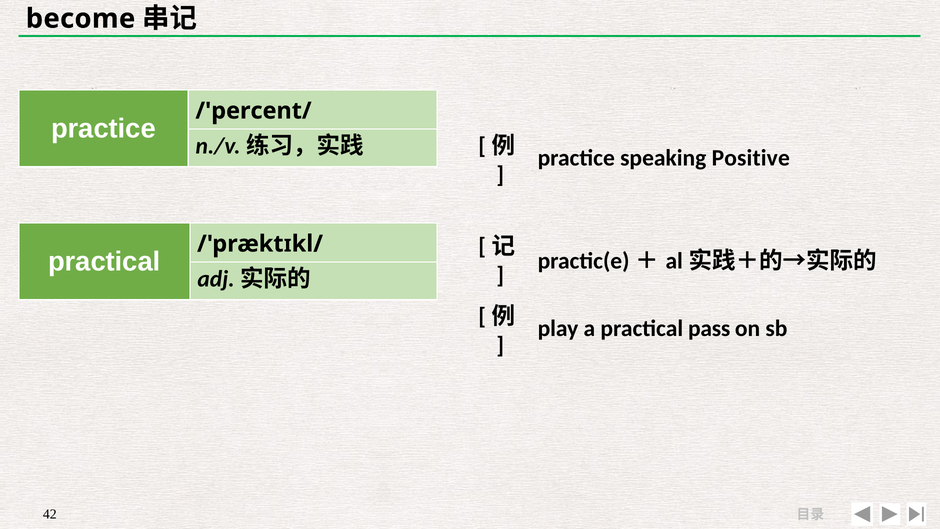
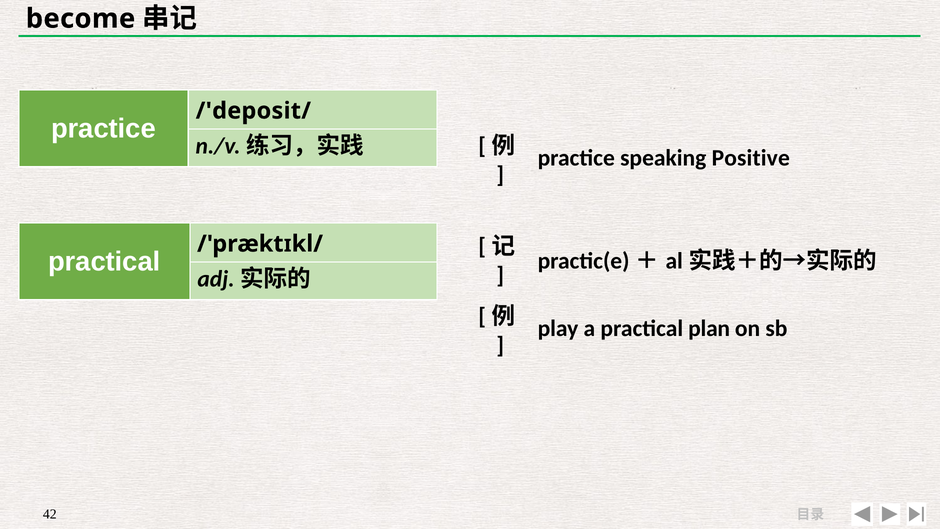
/'percent/: /'percent/ -> /'deposit/ (253, 111)
pass: pass -> plan (709, 328)
